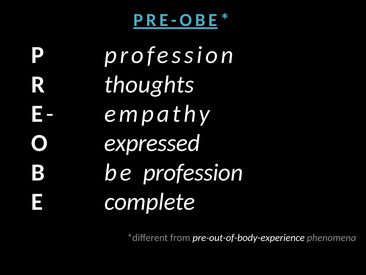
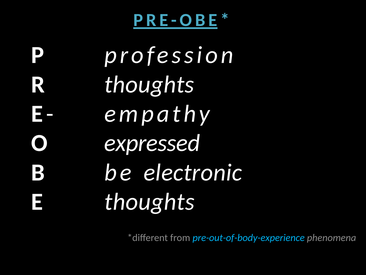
be profession: profession -> electronic (193, 172)
E complete: complete -> thoughts (149, 201)
pre-out-of-body-experience colour: white -> light blue (249, 237)
